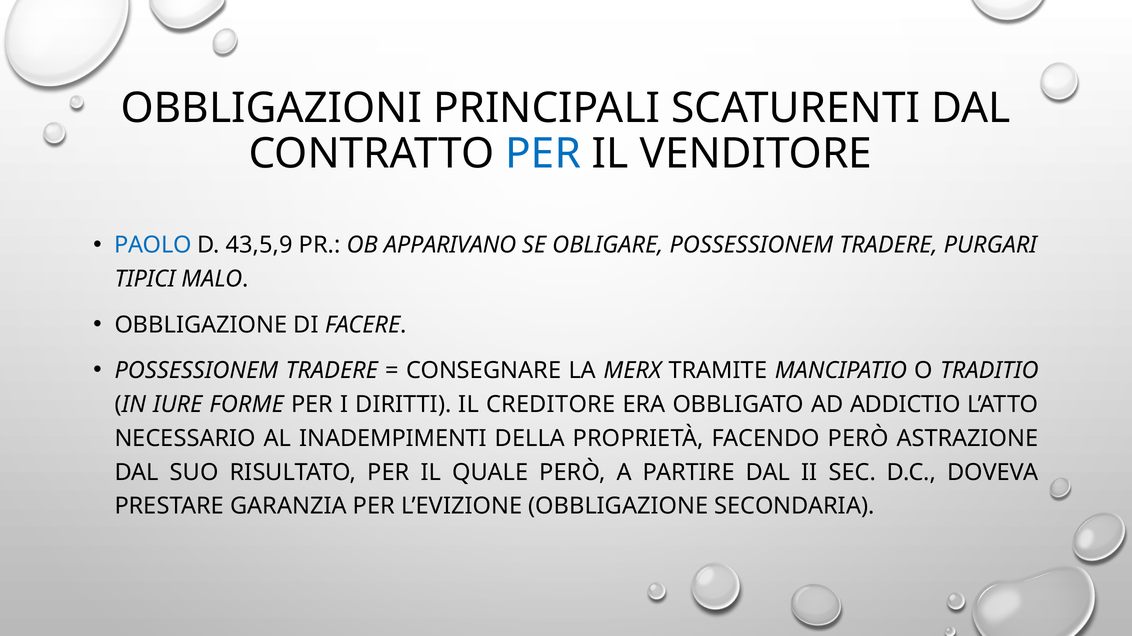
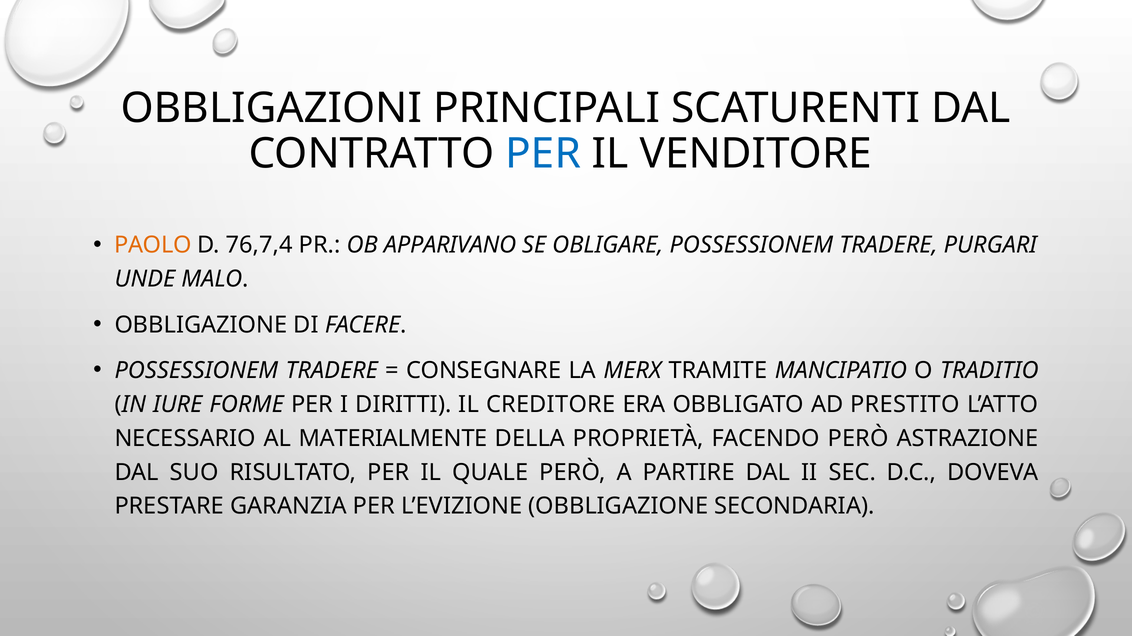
PAOLO colour: blue -> orange (153, 245)
43,5,9: 43,5,9 -> 76,7,4 (259, 245)
TIPICI: TIPICI -> UNDE (145, 279)
ADDICTIO: ADDICTIO -> PRESTITO (905, 405)
INADEMPIMENTI: INADEMPIMENTI -> MATERIALMENTE (393, 439)
